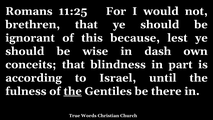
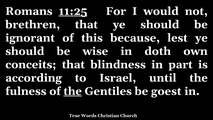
11:25 underline: none -> present (73, 11)
dash: dash -> doth (158, 51)
there: there -> goest (166, 91)
